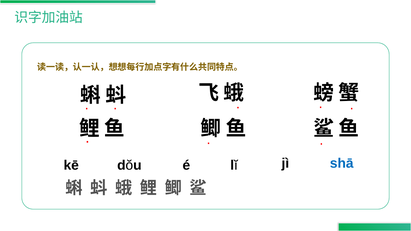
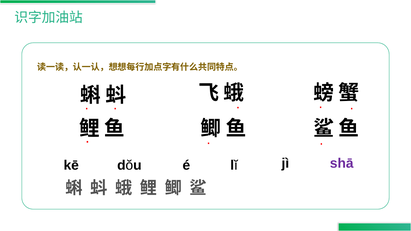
shā colour: blue -> purple (342, 163)
